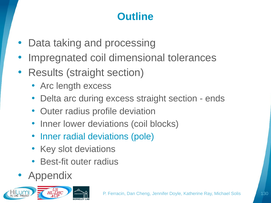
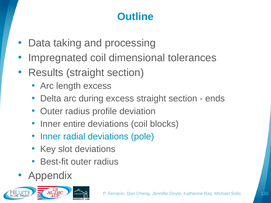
lower: lower -> entire (74, 124)
